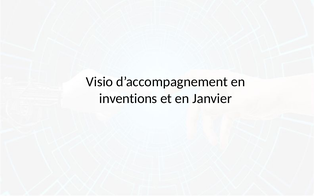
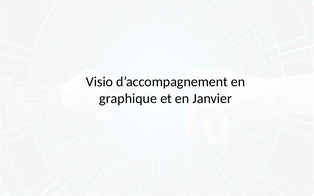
inventions: inventions -> graphique (128, 99)
